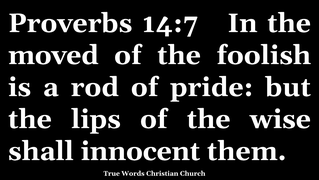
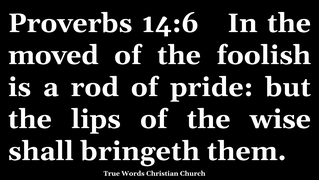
14:7: 14:7 -> 14:6 (170, 23)
innocent: innocent -> bringeth (140, 151)
